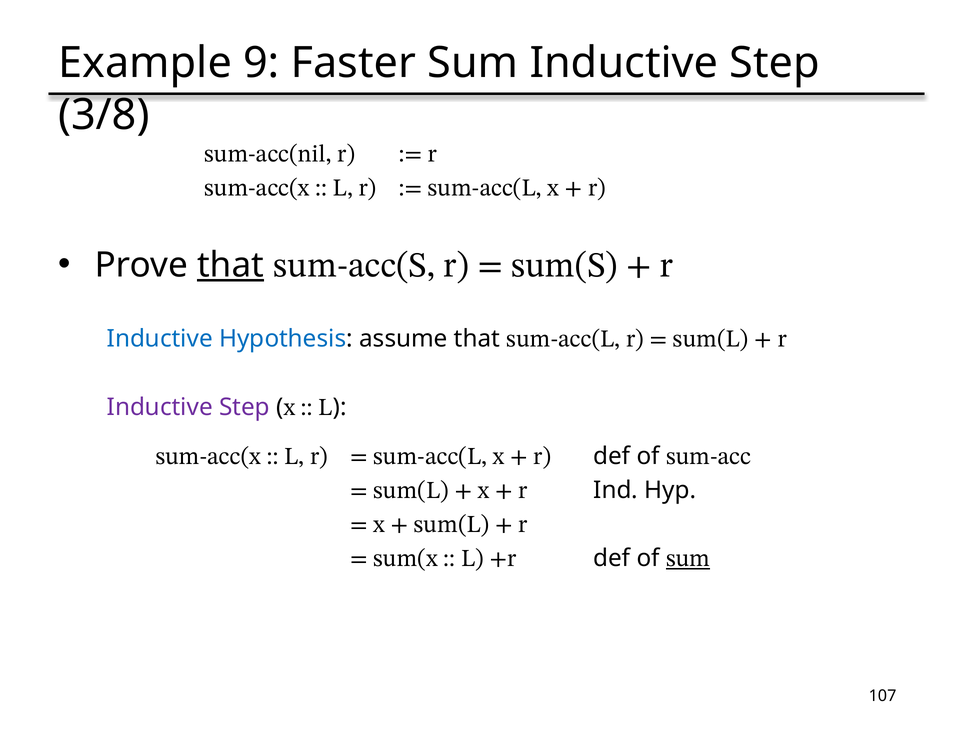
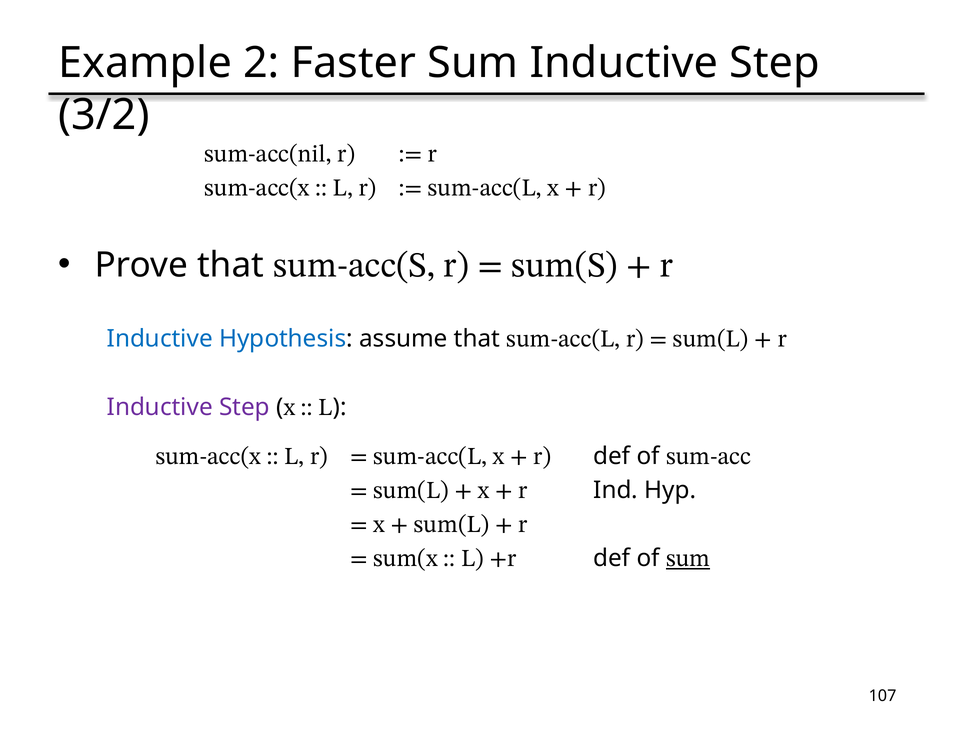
9: 9 -> 2 (261, 63)
3/8: 3/8 -> 3/2 (104, 115)
that underline: present -> none (231, 265)
